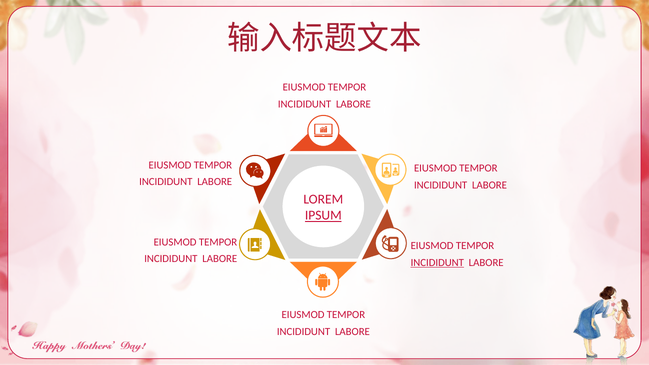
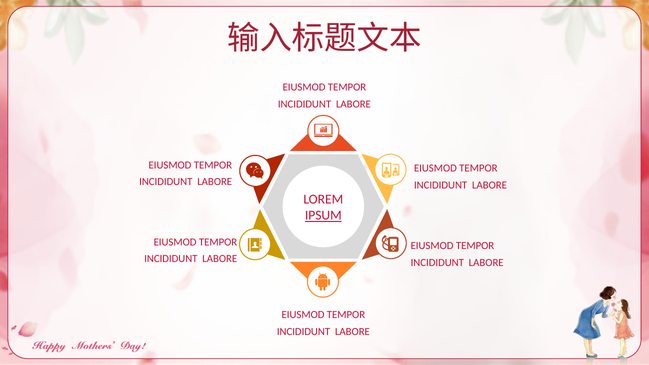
INCIDIDUNT underline: present -> none (437, 263)
